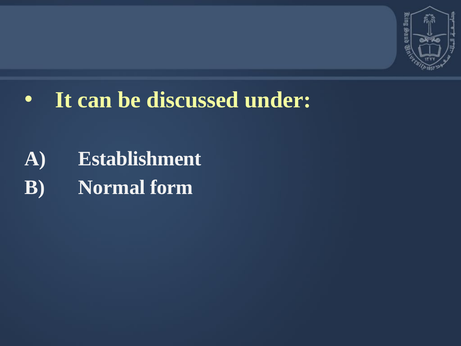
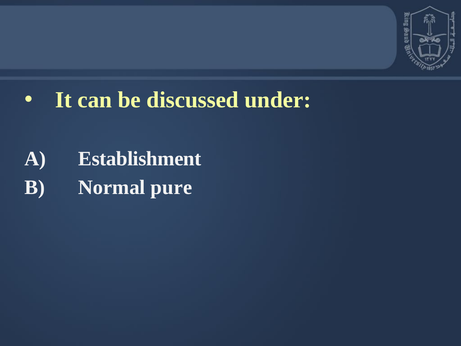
form: form -> pure (171, 187)
